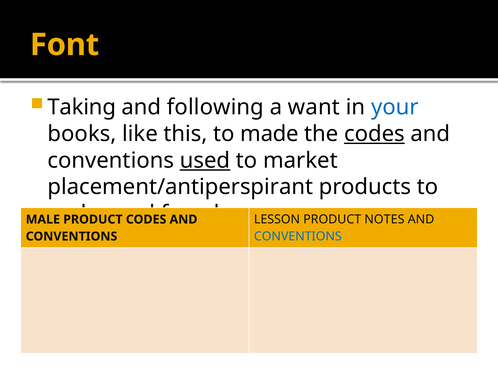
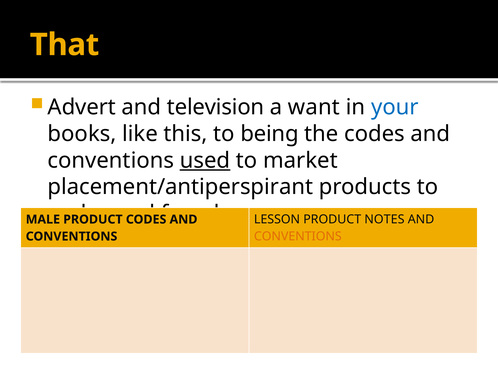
Font: Font -> That (65, 45)
Taking: Taking -> Advert (82, 107)
following: following -> television (216, 107)
made: made -> being (270, 134)
codes underline: present -> none (374, 134)
CONVENTIONS colour: blue -> orange (298, 236)
